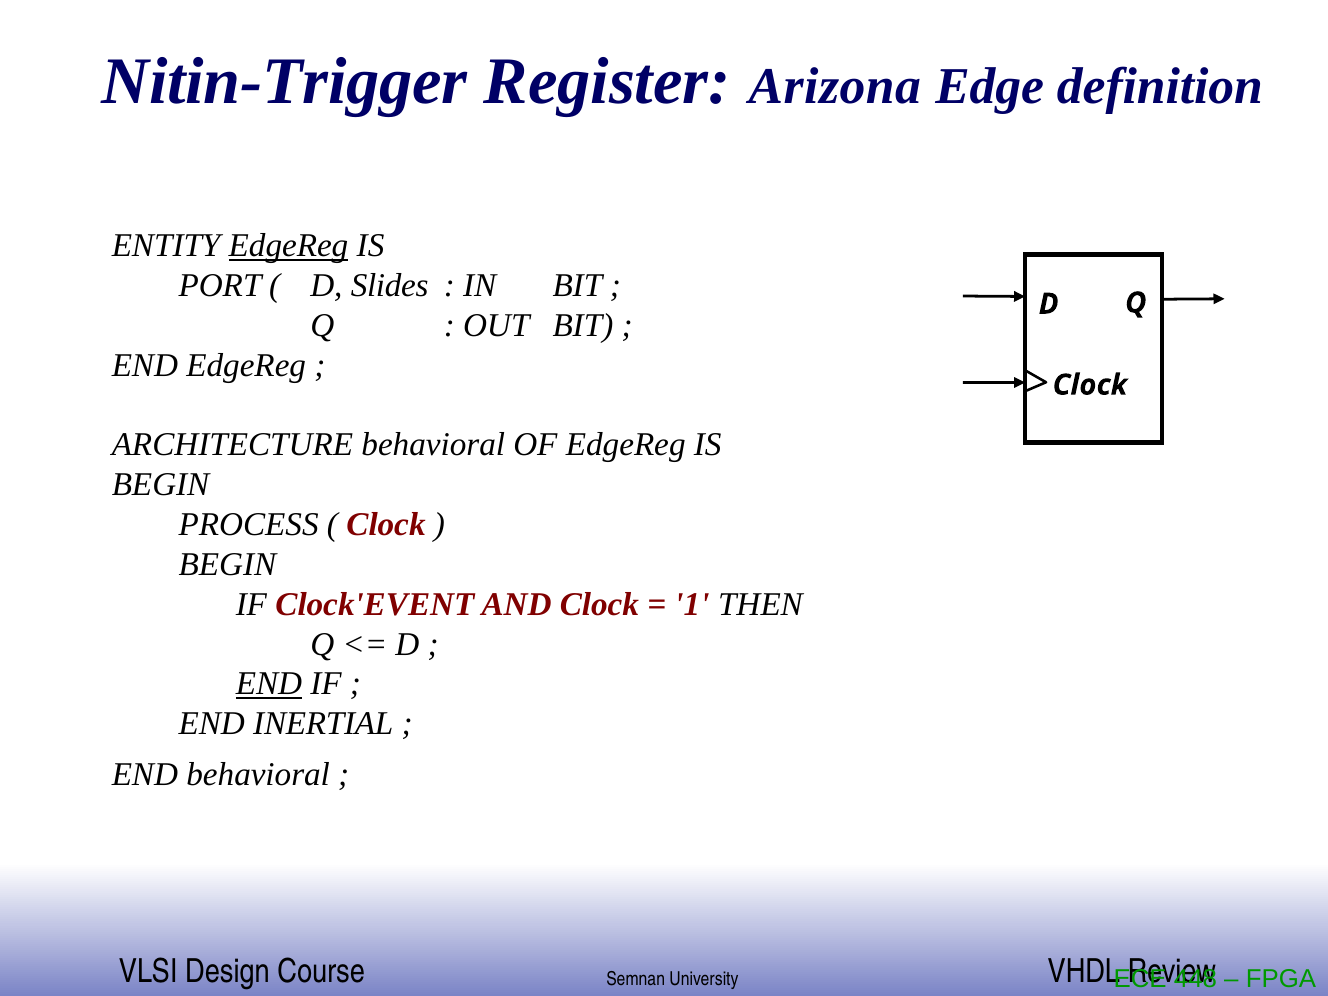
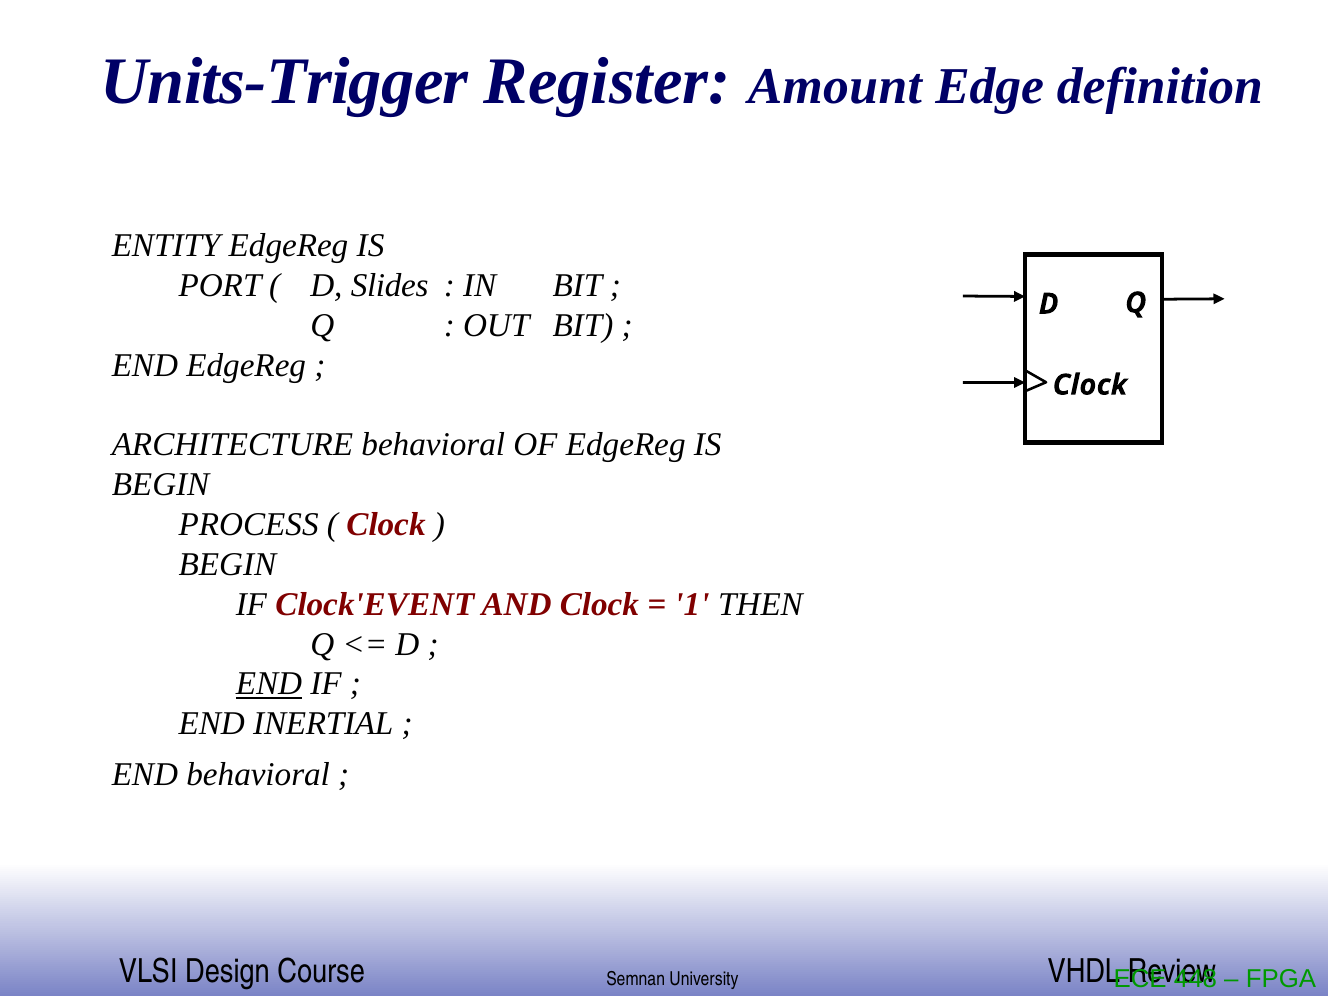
Nitin-Trigger: Nitin-Trigger -> Units-Trigger (285, 81)
Arizona: Arizona -> Amount (835, 86)
EdgeReg underline: present -> none (289, 246)
